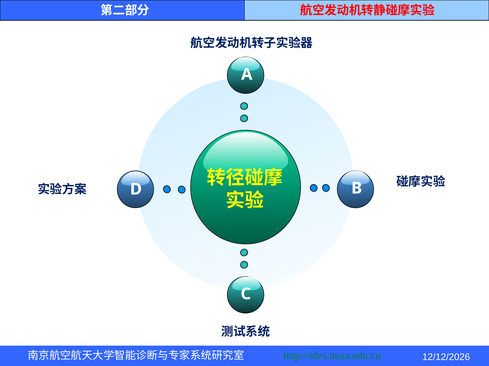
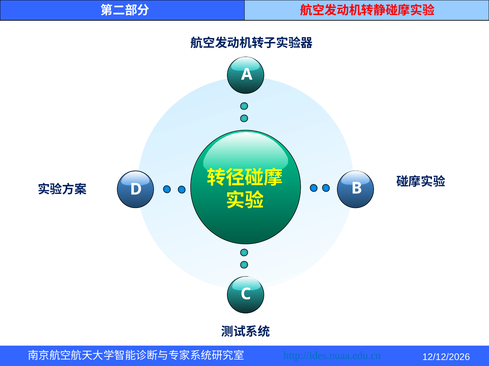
http://ides.nuaa.edu.cn colour: green -> blue (332, 356)
